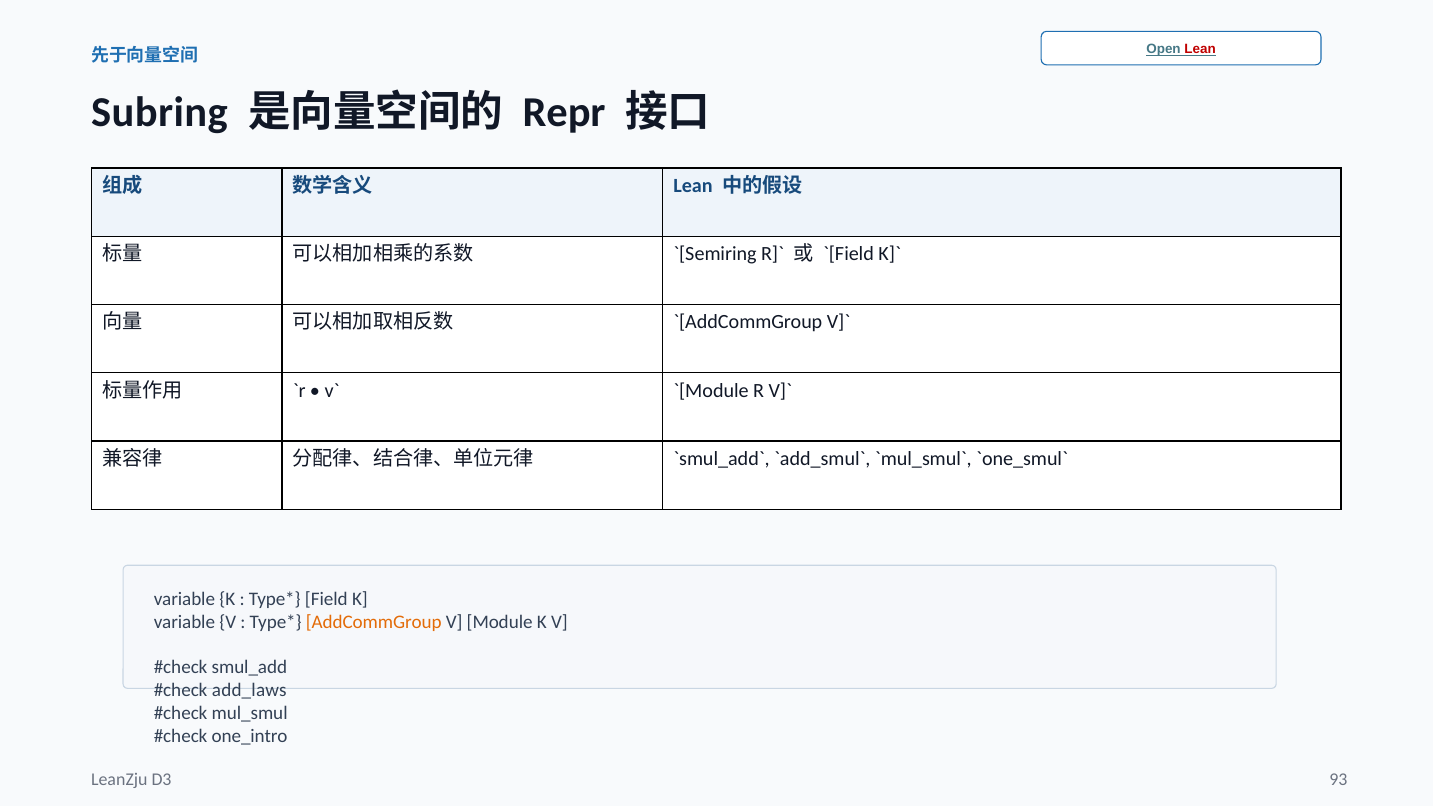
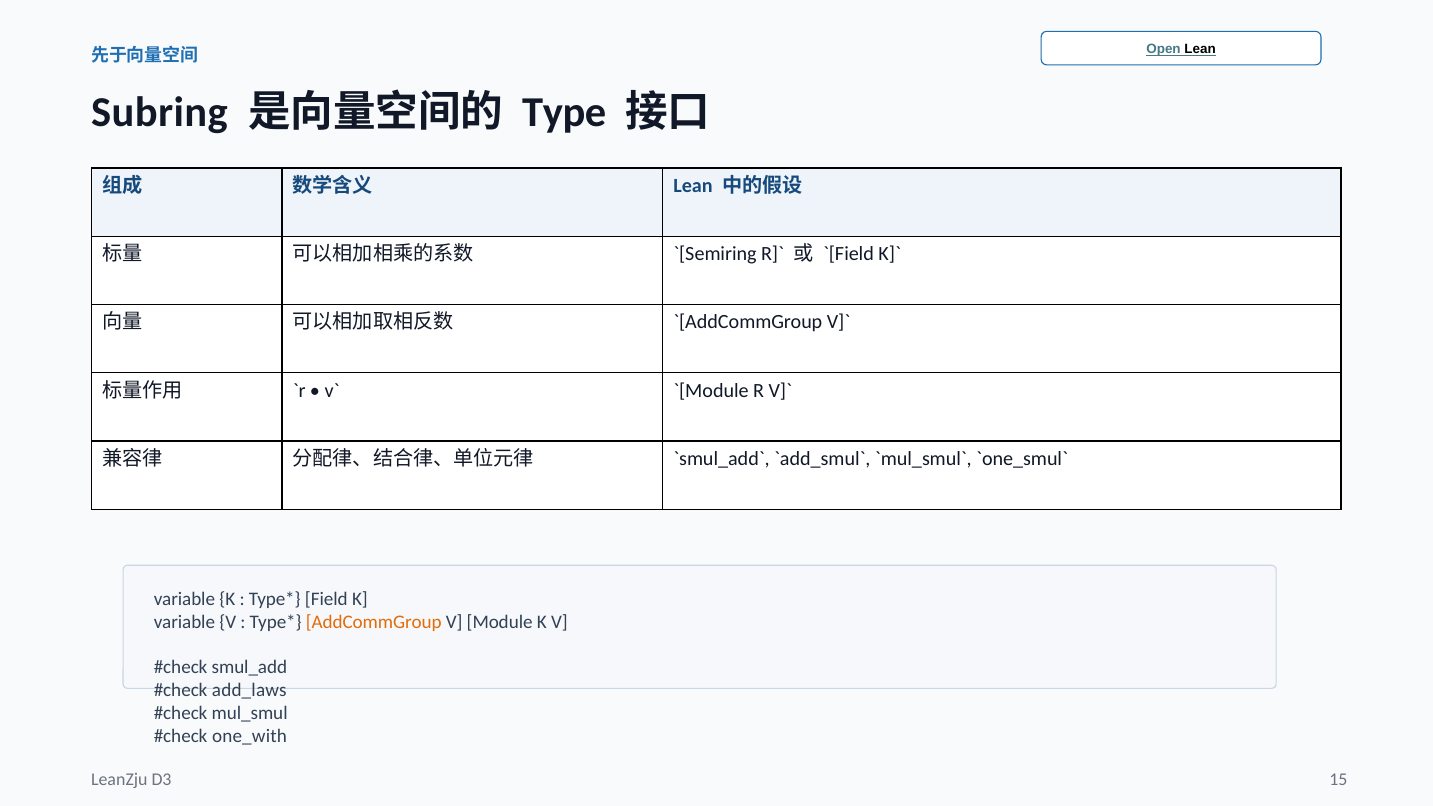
Lean colour: red -> black (1200, 49)
Repr: Repr -> Type (564, 112)
one_intro: one_intro -> one_with (249, 736)
93: 93 -> 15 (1338, 780)
